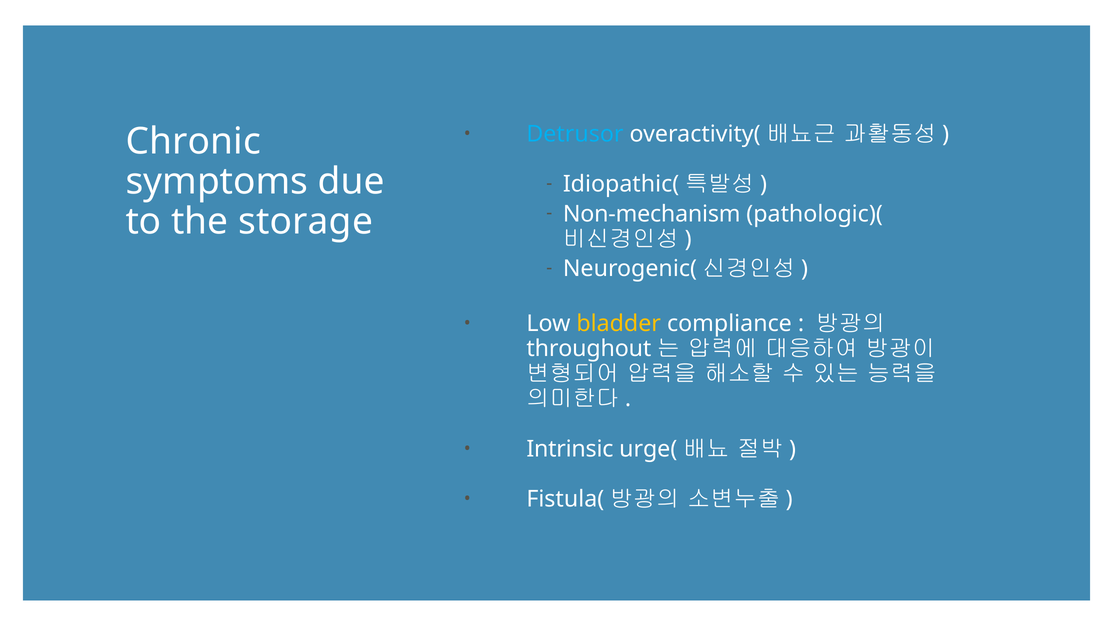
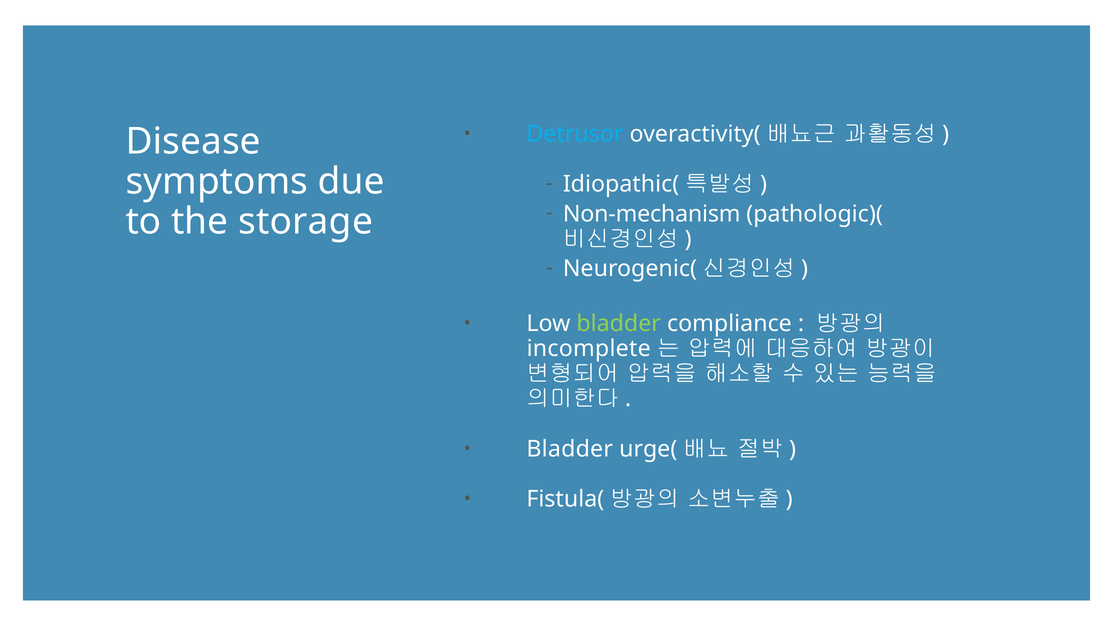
Chronic: Chronic -> Disease (193, 141)
bladder colour: yellow -> light green (619, 324)
throughout: throughout -> incomplete (589, 349)
Intrinsic: Intrinsic -> Bladder (570, 449)
